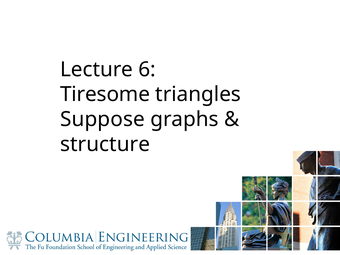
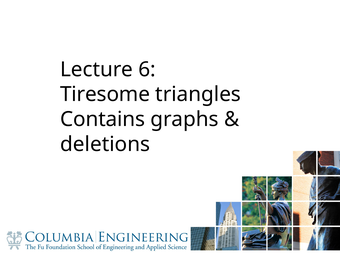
Suppose: Suppose -> Contains (103, 119)
structure: structure -> deletions (105, 144)
